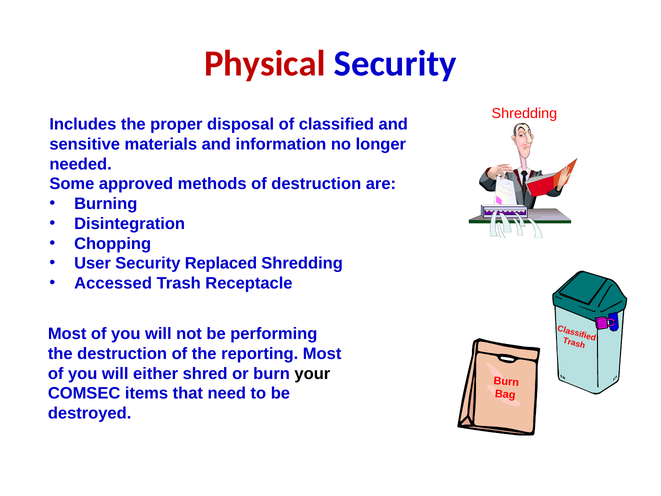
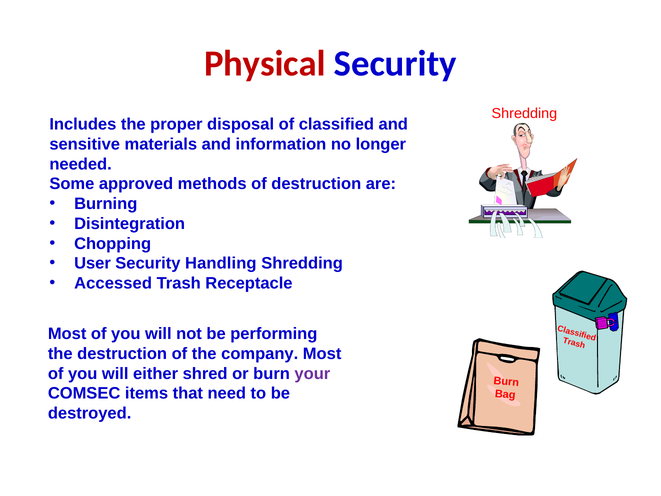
Replaced: Replaced -> Handling (221, 263)
reporting: reporting -> company (260, 354)
your colour: black -> purple (312, 373)
